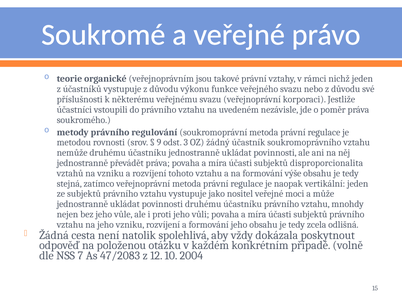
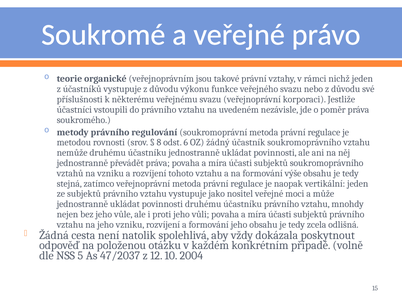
9: 9 -> 8 (159, 142)
3: 3 -> 6 (186, 142)
subjektů disproporcionalita: disproporcionalita -> soukromoprávního (327, 163)
7: 7 -> 5 (80, 255)
47/2083: 47/2083 -> 47/2037 (120, 255)
